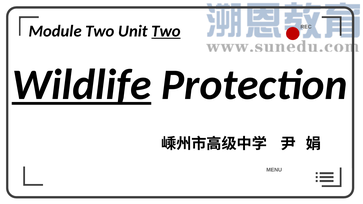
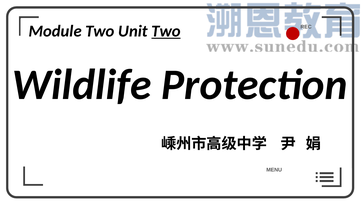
Wildlife underline: present -> none (82, 85)
